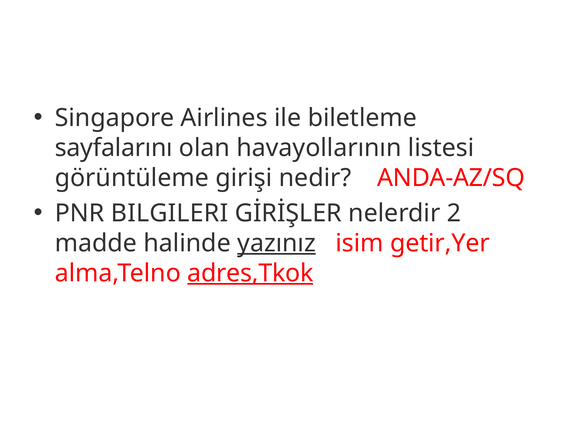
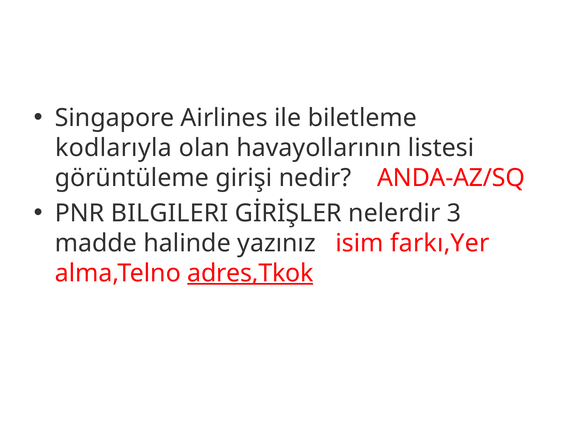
sayfalarını: sayfalarını -> kodlarıyla (113, 148)
2: 2 -> 3 (454, 213)
yazınız underline: present -> none (277, 243)
getir,Yer: getir,Yer -> farkı,Yer (440, 243)
